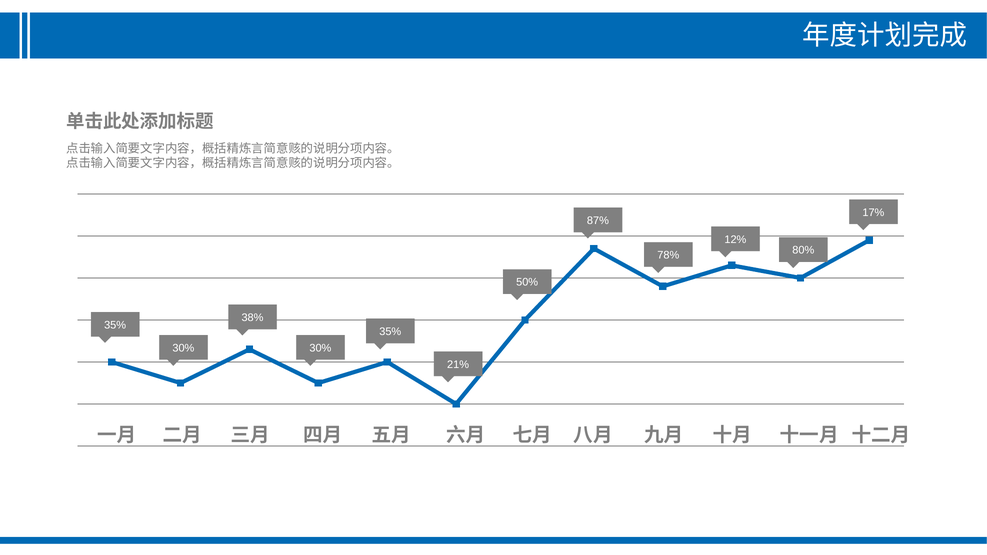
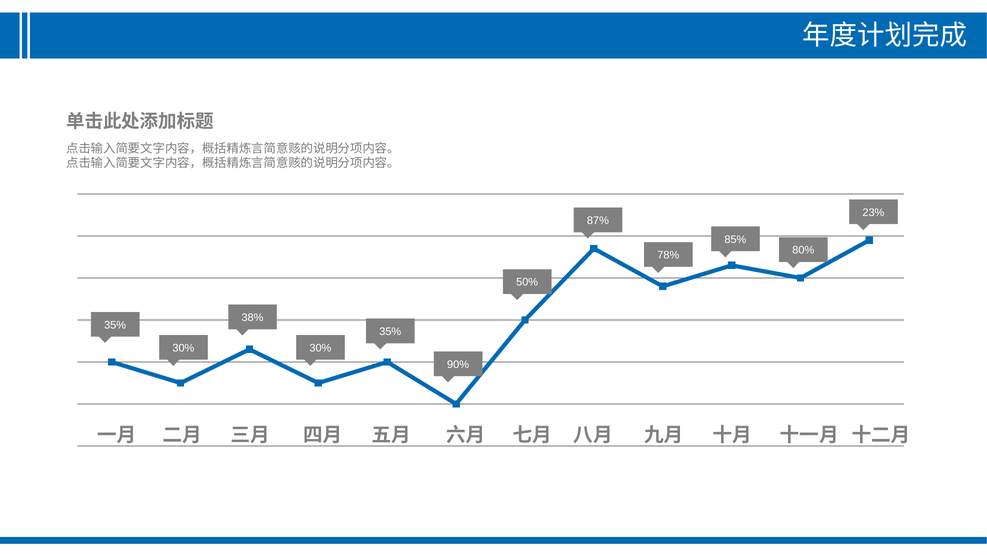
17%: 17% -> 23% (873, 213)
12%: 12% -> 85% (735, 240)
21%: 21% -> 90% (458, 365)
